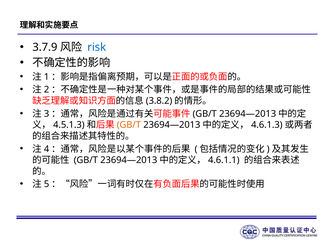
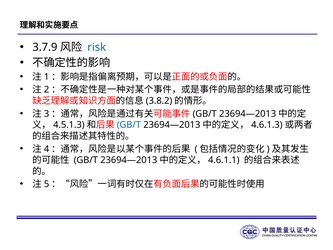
GB/T colour: orange -> blue (129, 125)
